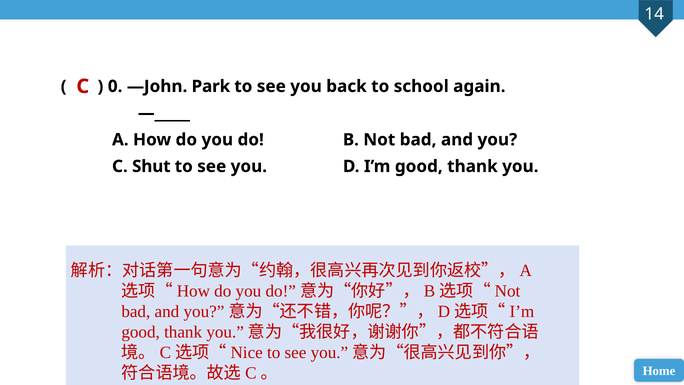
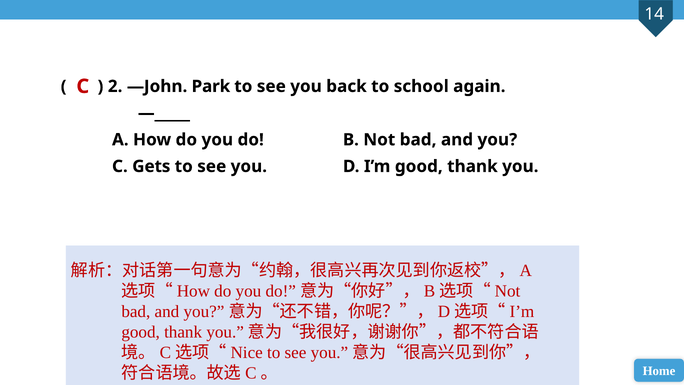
0: 0 -> 2 (115, 86)
Shut: Shut -> Gets (151, 166)
